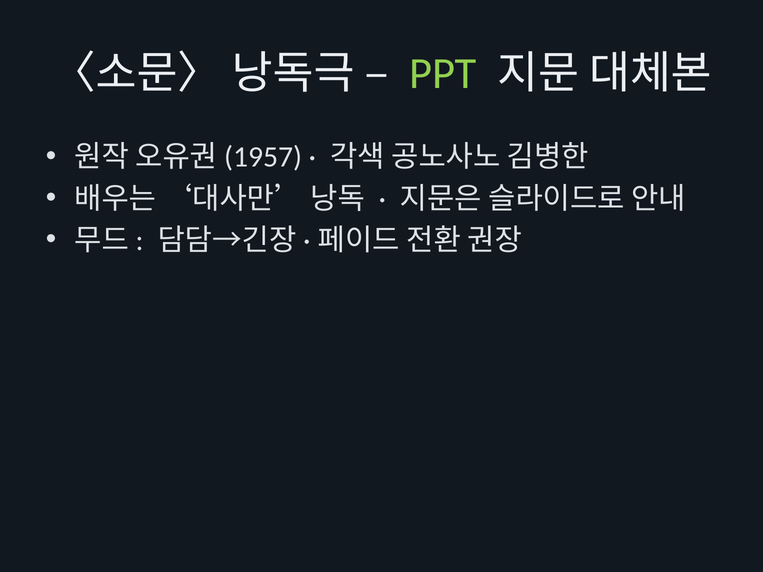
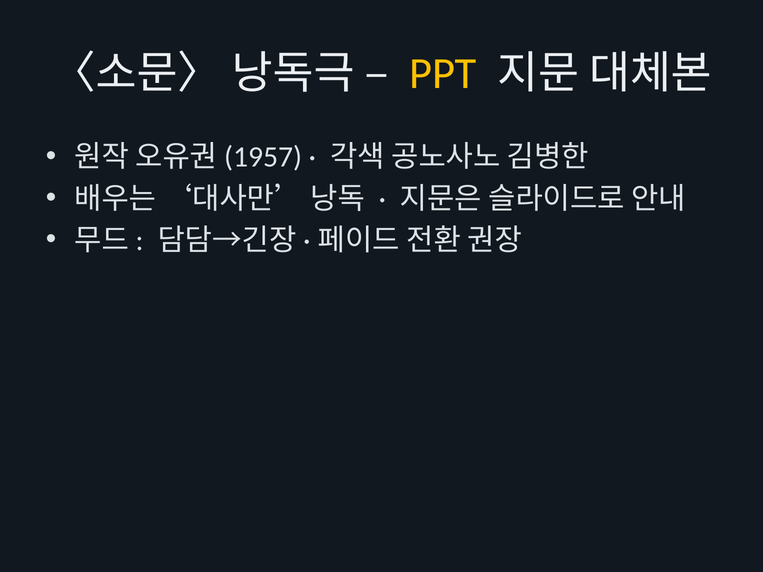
PPT colour: light green -> yellow (443, 74)
